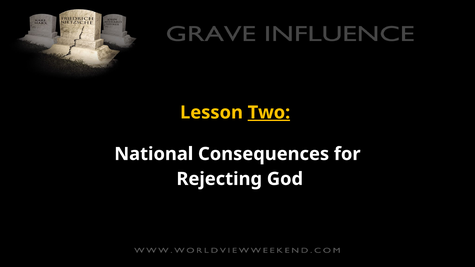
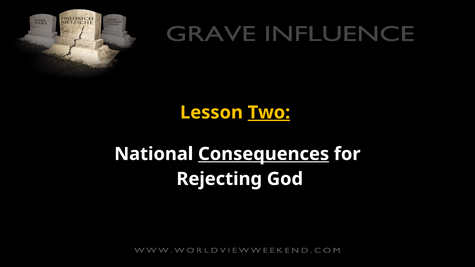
Consequences underline: none -> present (264, 154)
